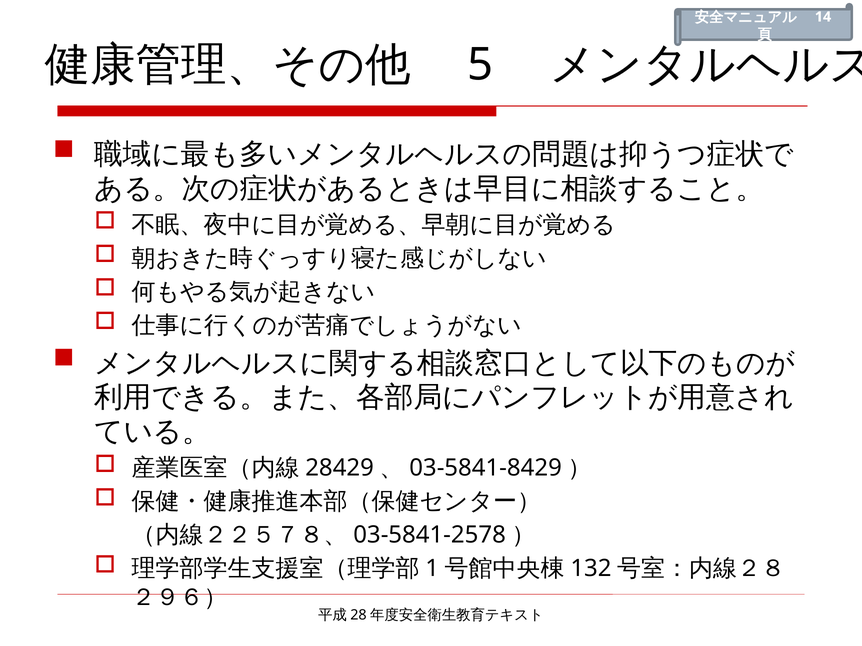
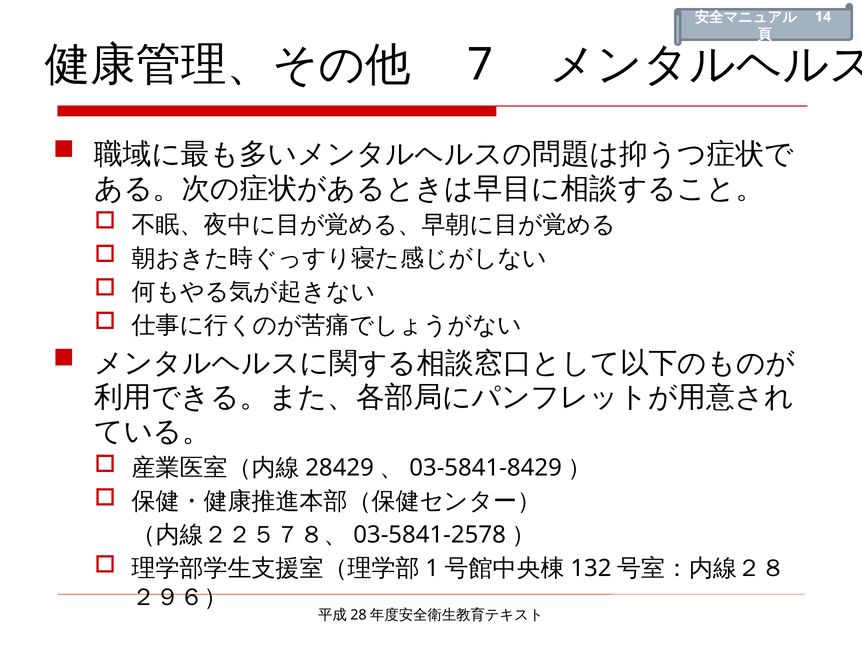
5: 5 -> 7 (480, 65)
